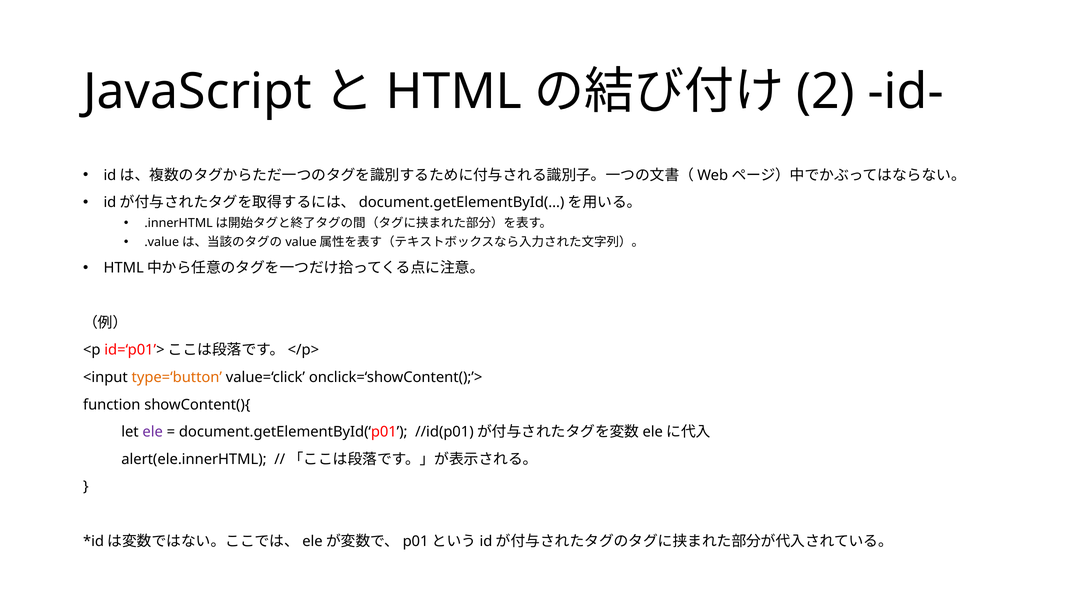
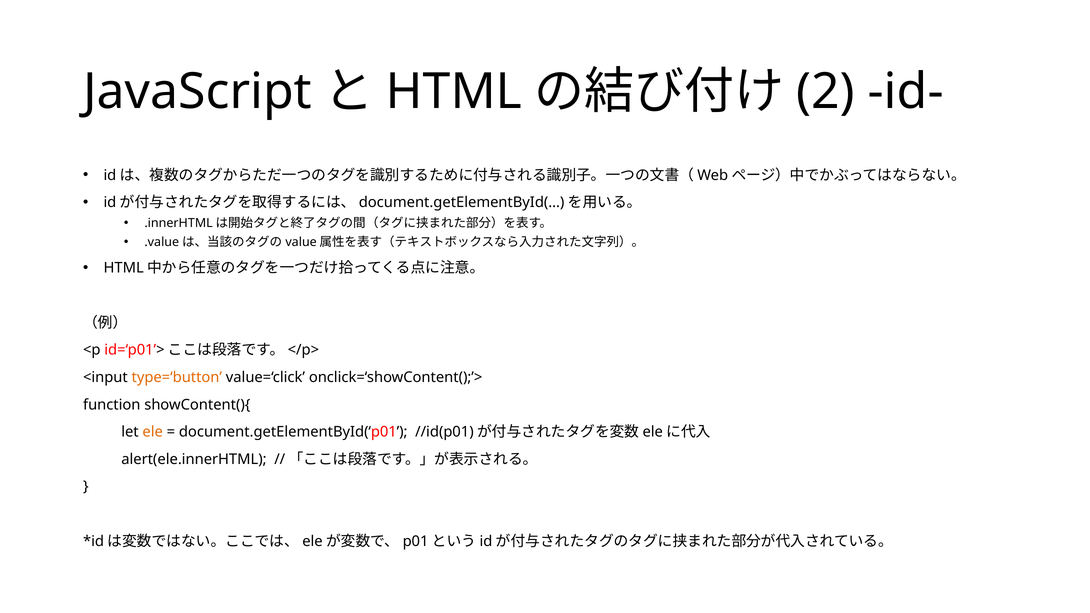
ele colour: purple -> orange (153, 432)
